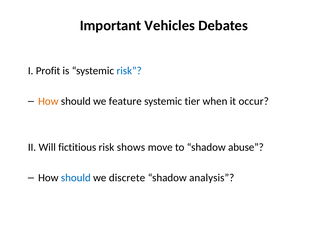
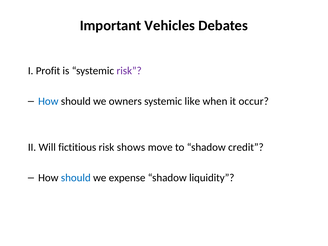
risk colour: blue -> purple (129, 71)
How colour: orange -> blue (48, 101)
feature: feature -> owners (125, 101)
tier: tier -> like (192, 101)
abuse: abuse -> credit (246, 147)
discrete: discrete -> expense (127, 178)
analysis: analysis -> liquidity (212, 178)
